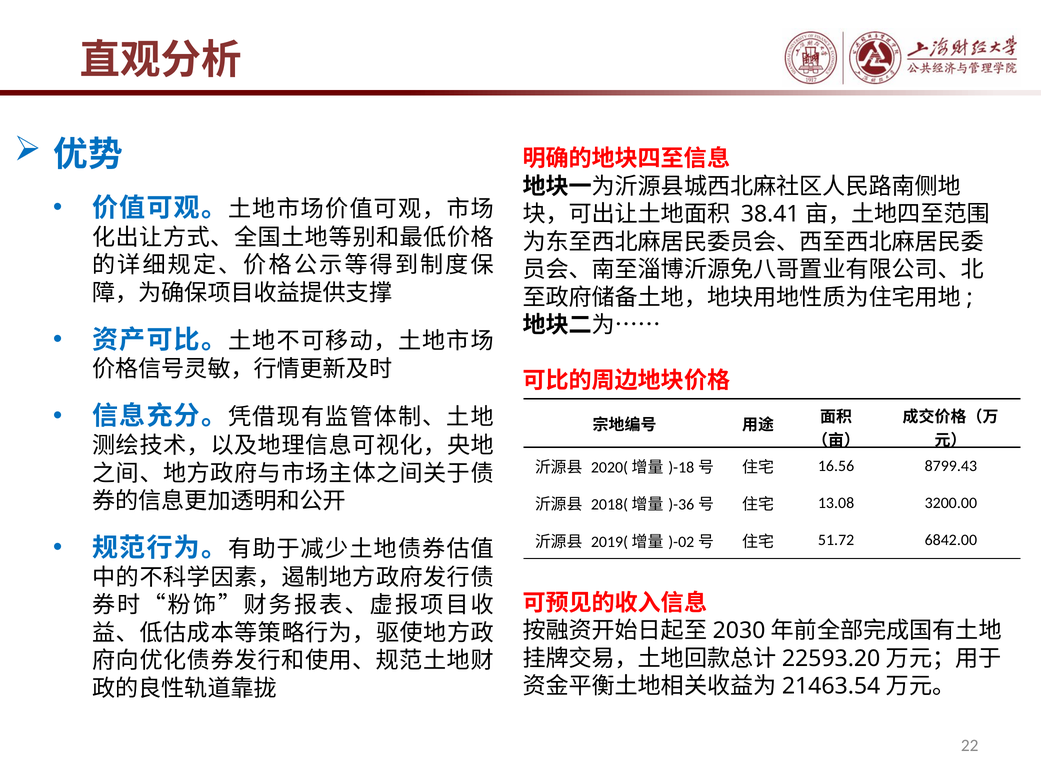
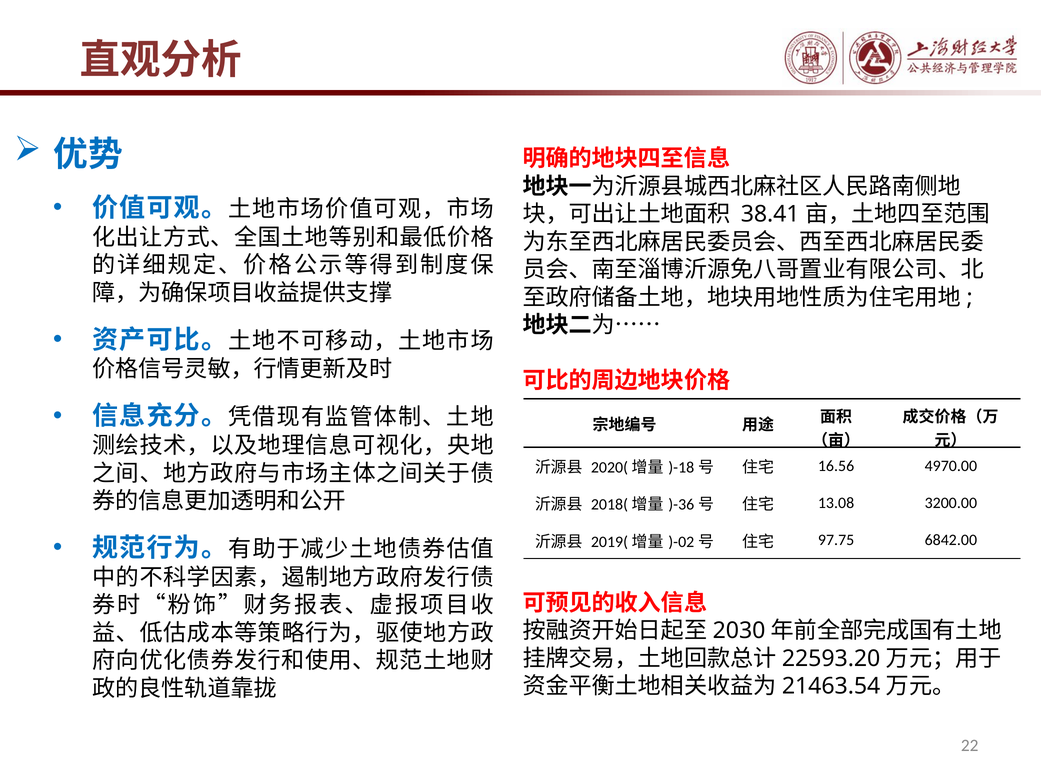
8799.43: 8799.43 -> 4970.00 (951, 466)
51.72: 51.72 -> 97.75 (836, 540)
